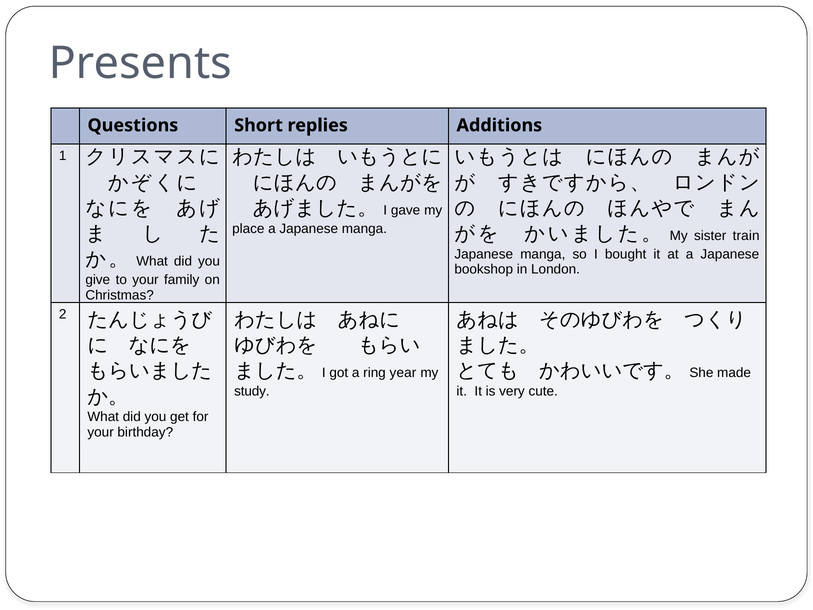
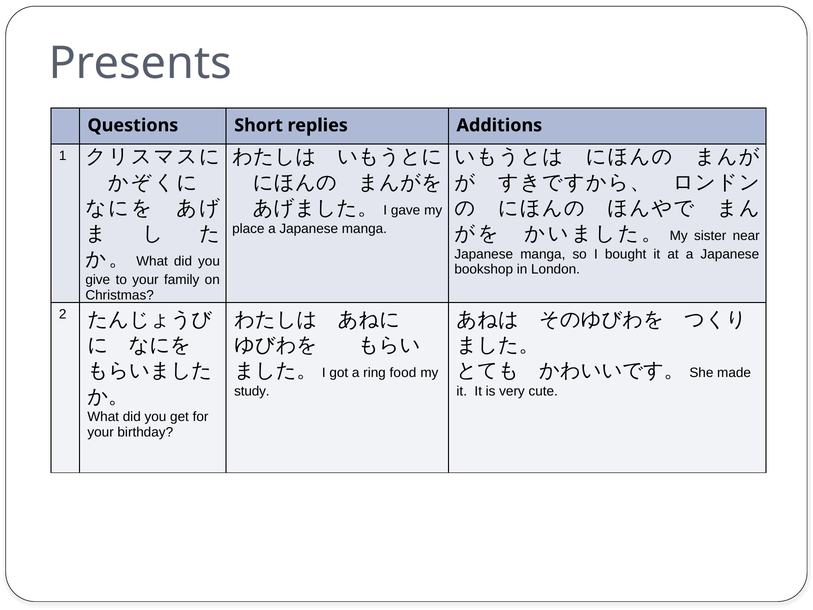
train: train -> near (746, 236)
year: year -> food (403, 373)
